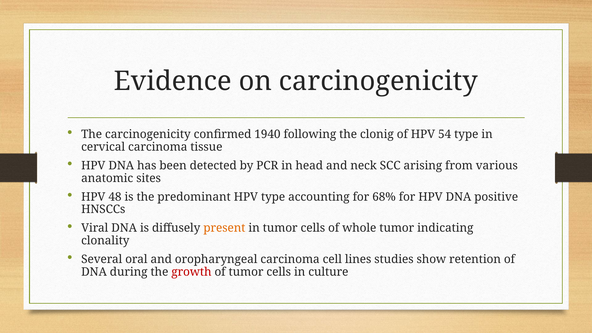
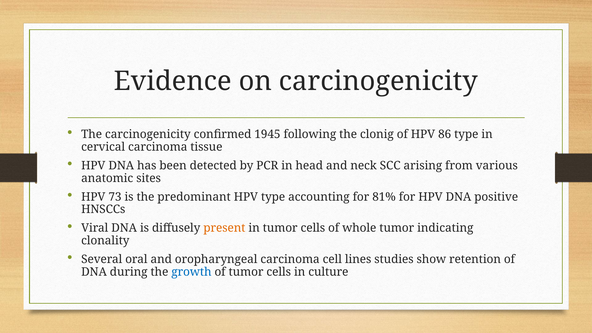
1940: 1940 -> 1945 (267, 134)
54: 54 -> 86 (445, 134)
48: 48 -> 73 (115, 197)
68%: 68% -> 81% (384, 197)
growth colour: red -> blue (191, 272)
